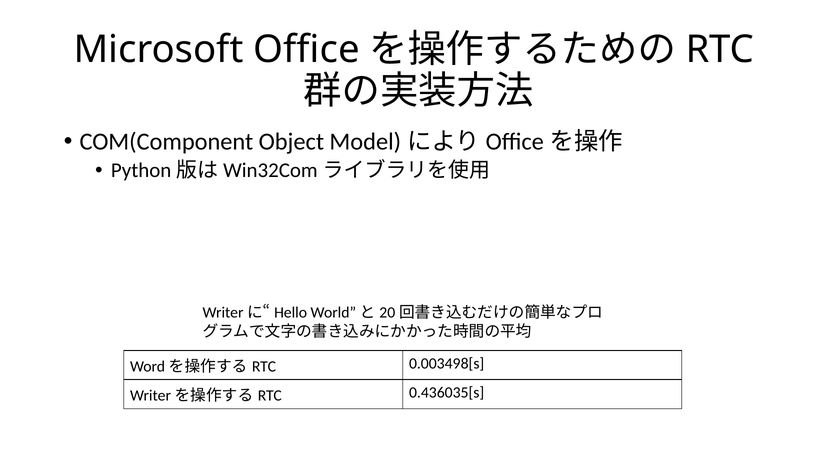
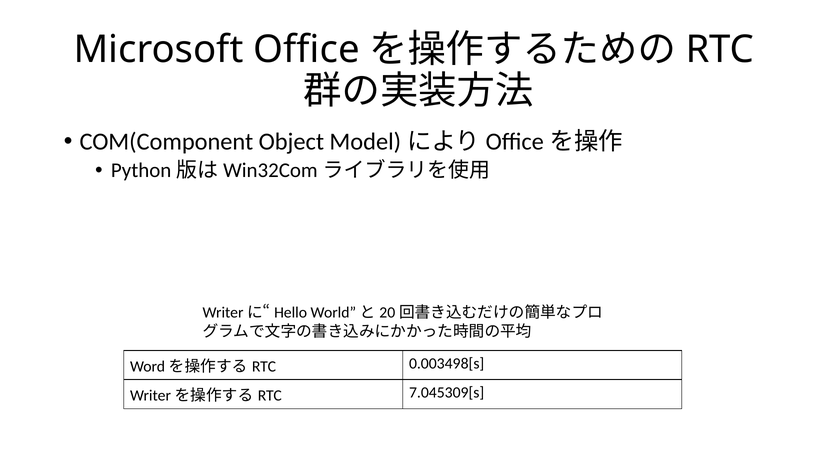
0.436035[s: 0.436035[s -> 7.045309[s (447, 392)
